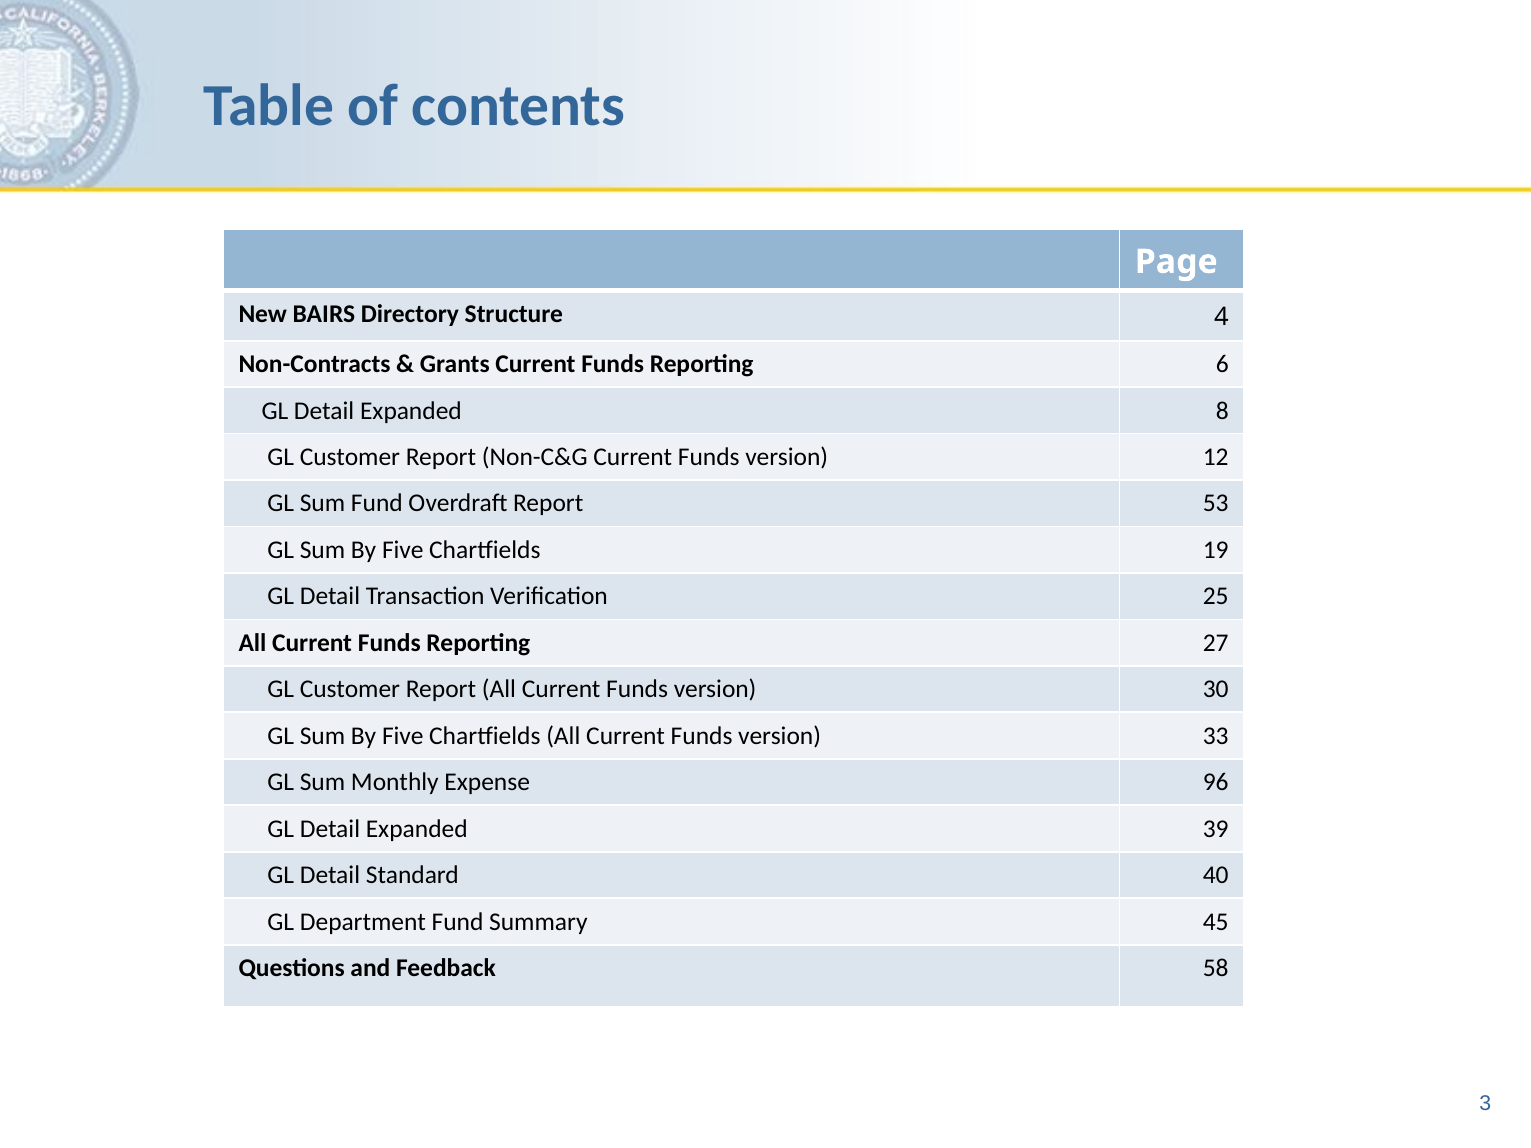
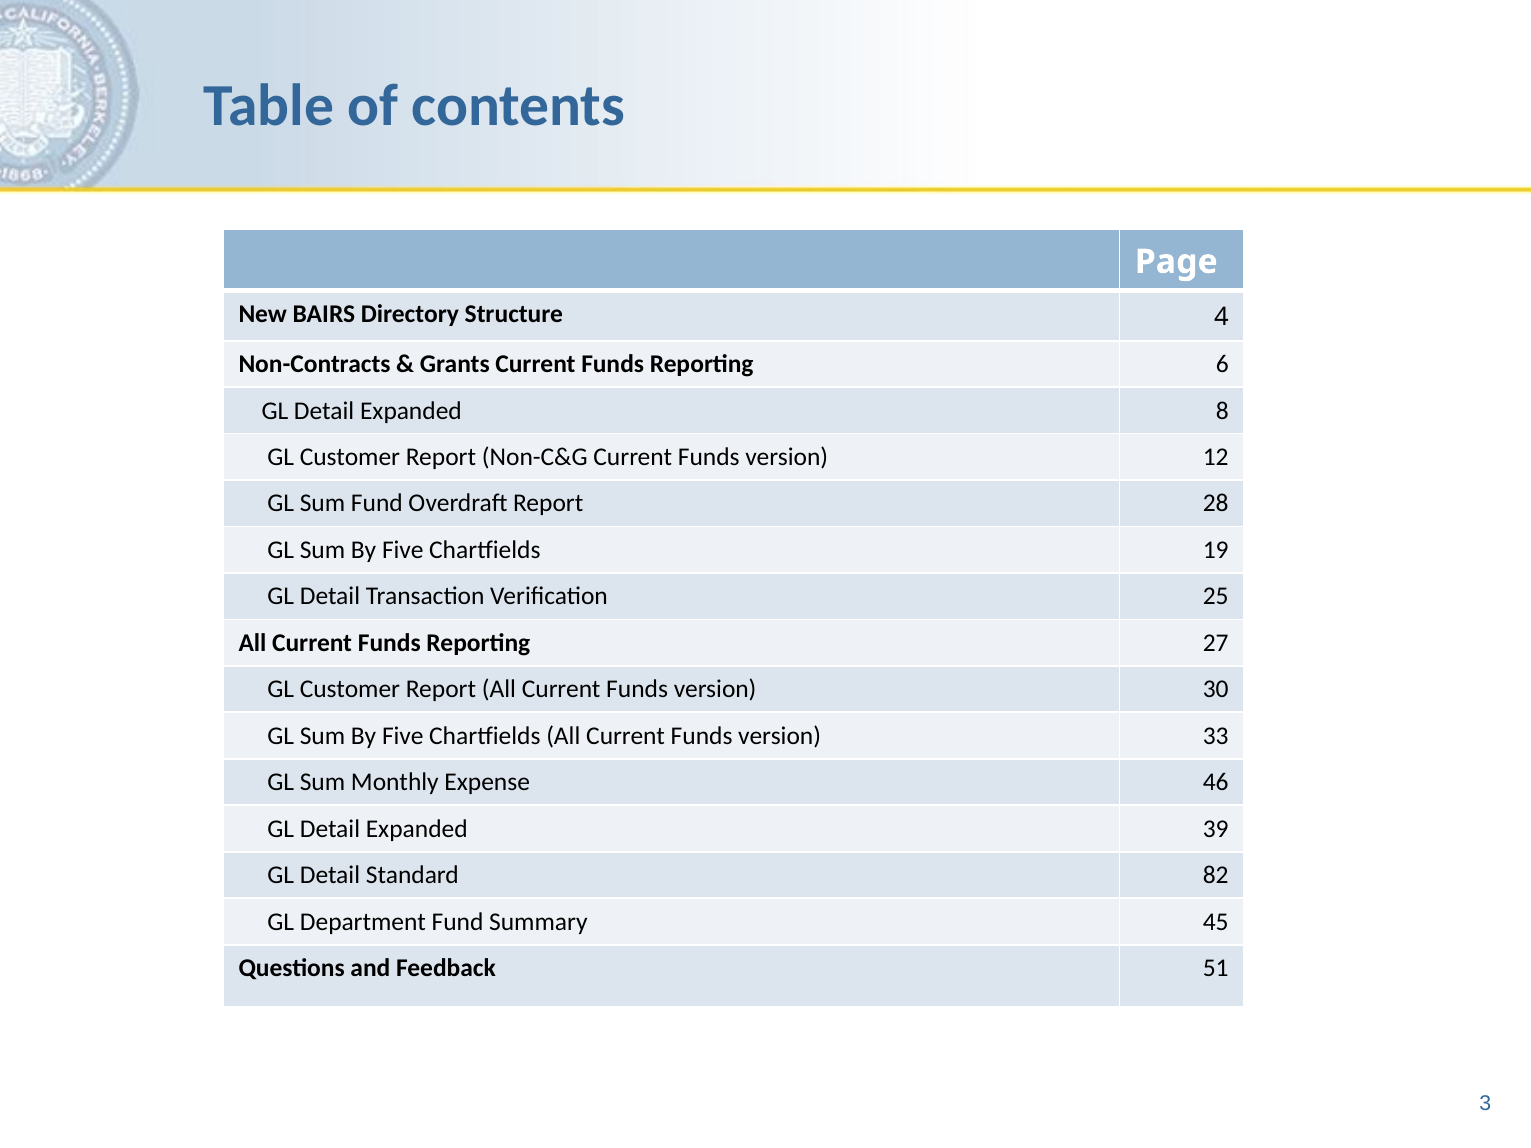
53: 53 -> 28 (1216, 504)
96: 96 -> 46 (1216, 782)
40: 40 -> 82 (1216, 875)
58: 58 -> 51 (1216, 968)
